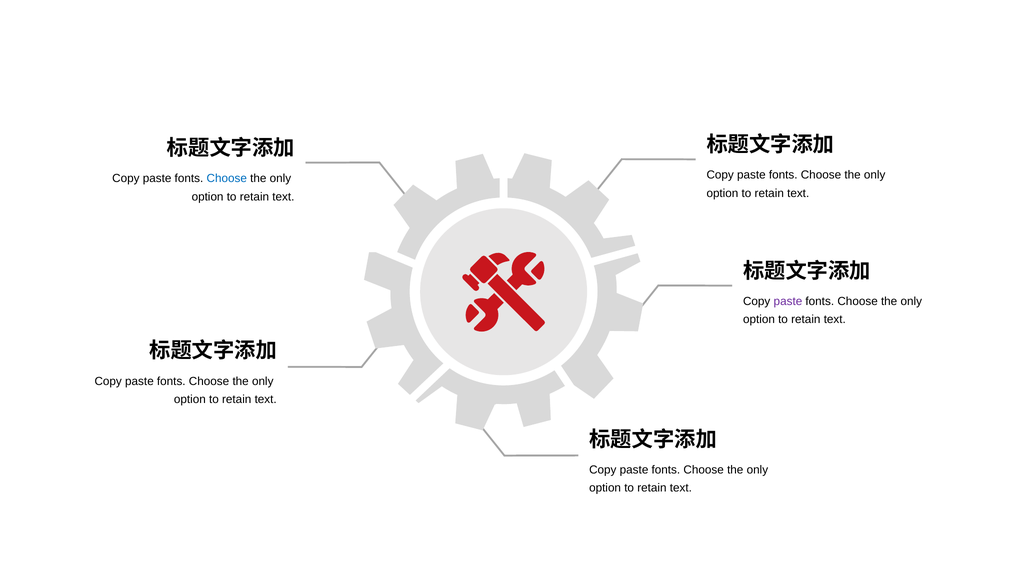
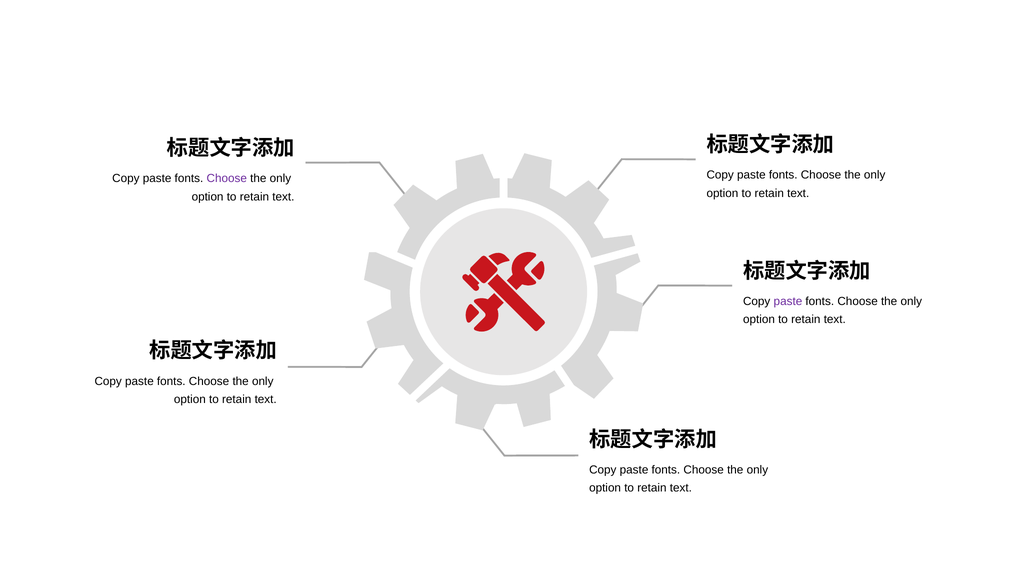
Choose colour: blue -> purple (227, 178)
